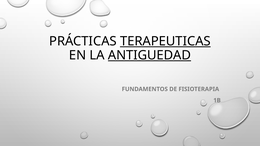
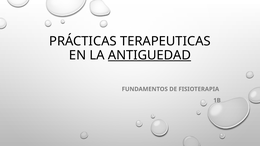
TERAPEUTICAS underline: present -> none (165, 41)
